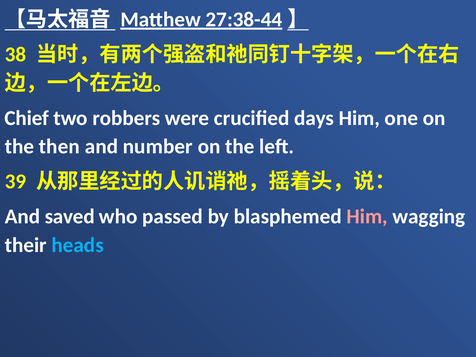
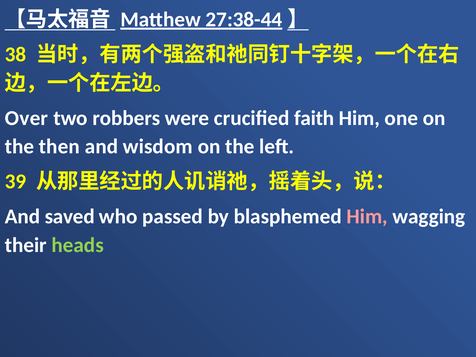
Chief: Chief -> Over (27, 118)
days: days -> faith (314, 118)
number: number -> wisdom (158, 147)
heads colour: light blue -> light green (78, 245)
